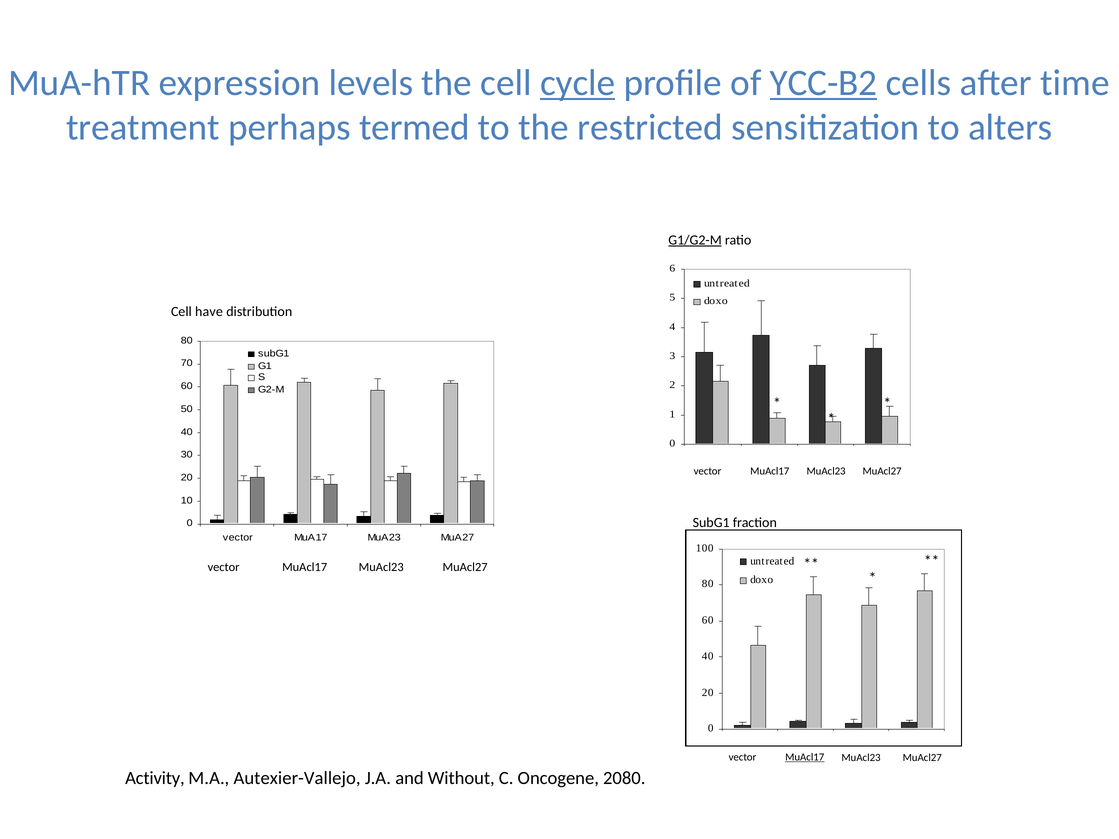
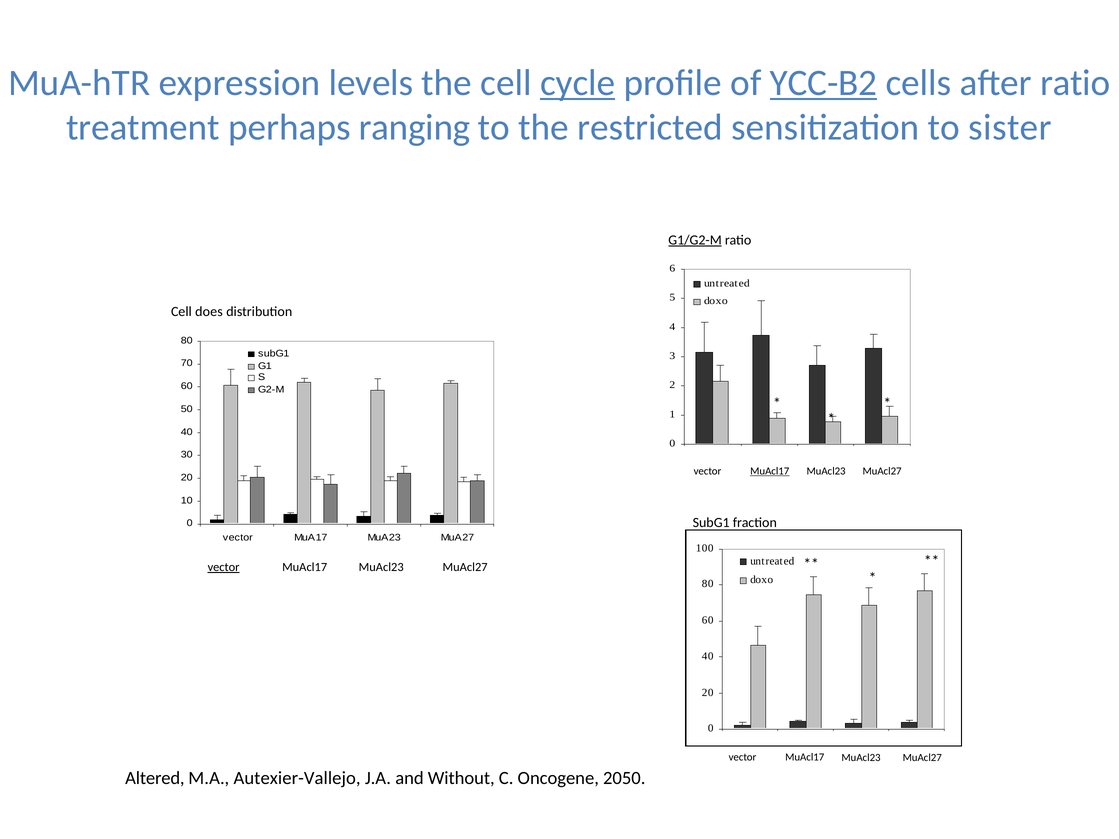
after time: time -> ratio (1075, 83)
termed: termed -> ranging (415, 128)
alters: alters -> sister (1010, 128)
have: have -> does (209, 312)
MuAcl17 underline: none -> present (770, 471)
vector underline: none -> present (224, 567)
MuAcl17 underline: present -> none (805, 757)
Activity: Activity -> Altered (155, 779)
2080: 2080 -> 2050 (624, 779)
